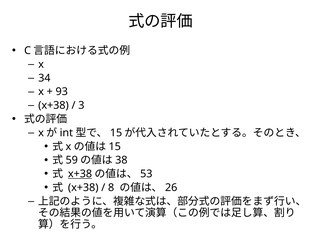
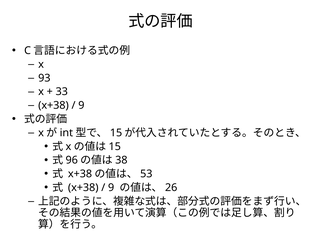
34: 34 -> 93 (44, 78)
93: 93 -> 33 (62, 92)
3: 3 -> 9 (81, 106)
59: 59 -> 96 (72, 161)
x+38 underline: present -> none (80, 174)
8: 8 -> 9 (111, 188)
